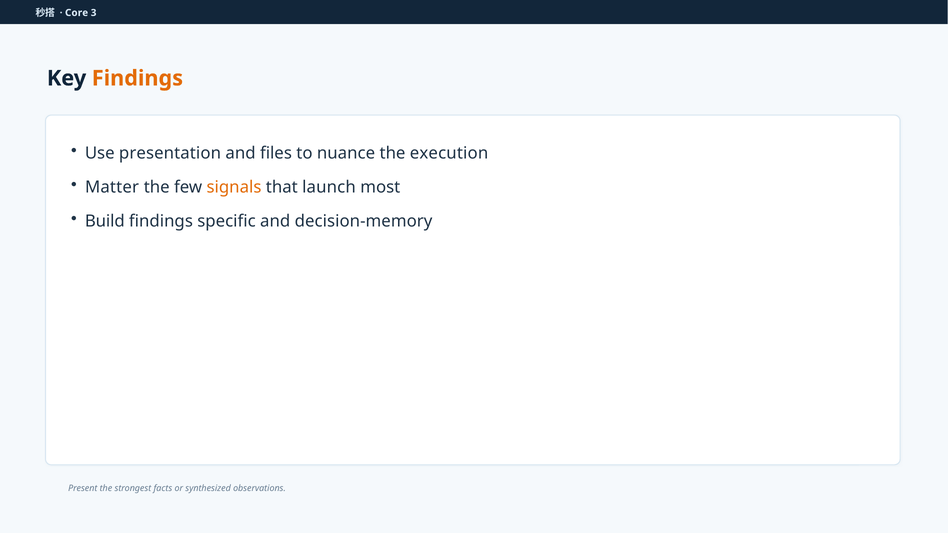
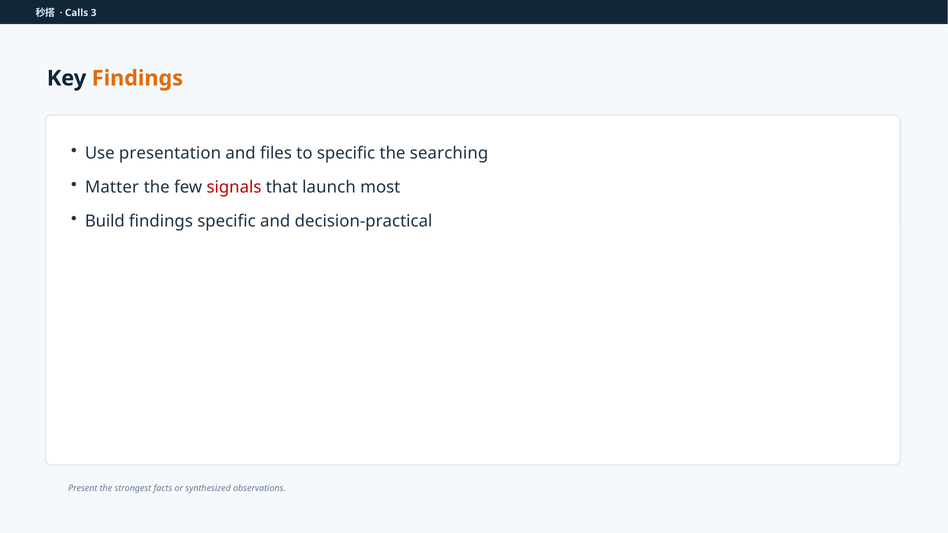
Core: Core -> Calls (77, 13)
to nuance: nuance -> specific (346, 153)
execution: execution -> searching (449, 153)
signals colour: orange -> red (234, 187)
decision-memory: decision-memory -> decision-practical (364, 221)
